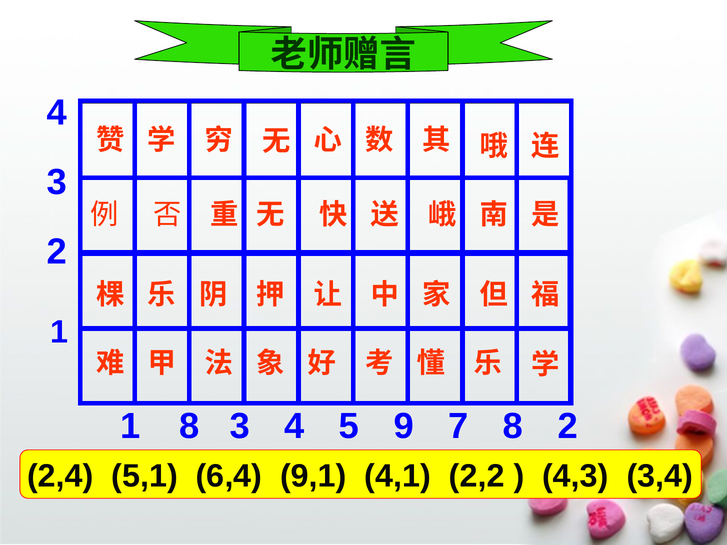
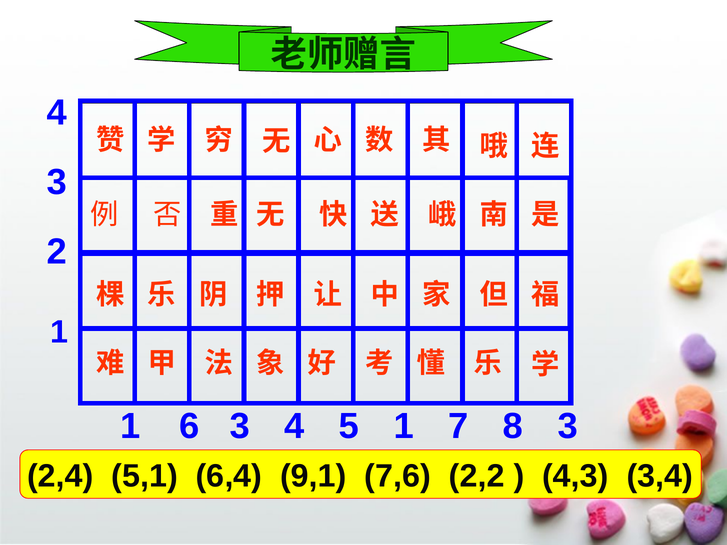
1 8: 8 -> 6 (190, 426)
5 9: 9 -> 1 (404, 426)
8 2: 2 -> 3 (568, 426)
4,1: 4,1 -> 7,6 (398, 477)
